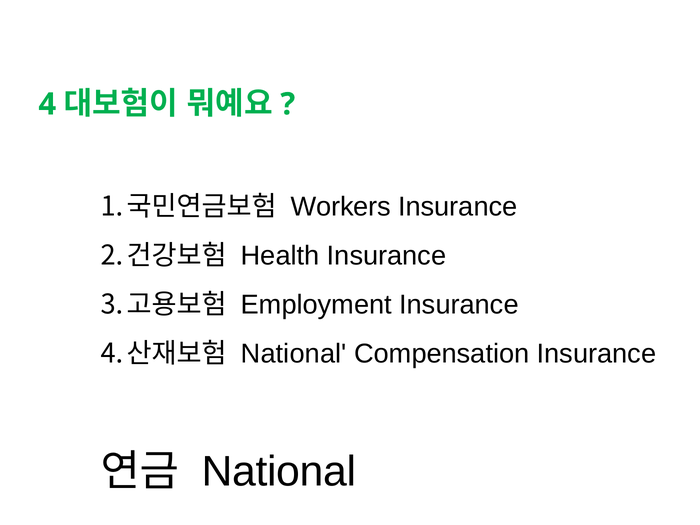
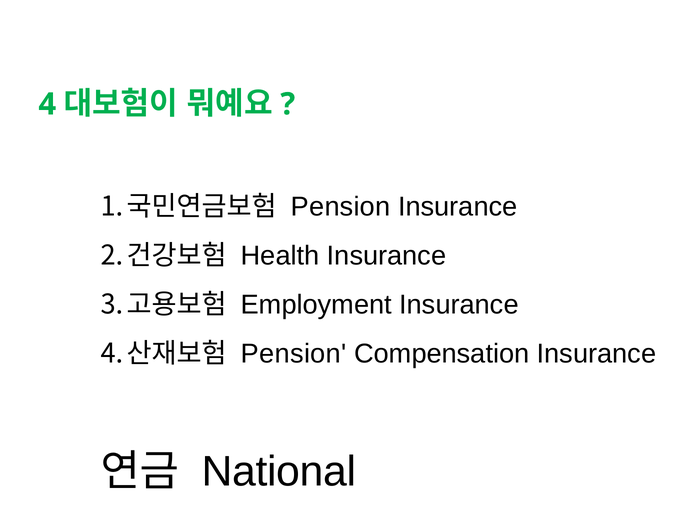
Workers: Workers -> Pension (341, 207)
National: National -> Pension (294, 354)
